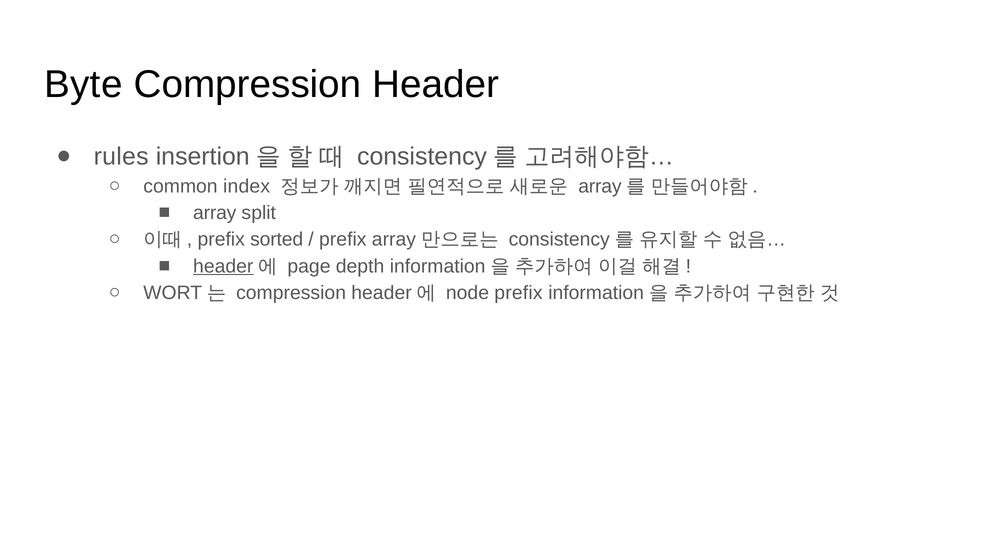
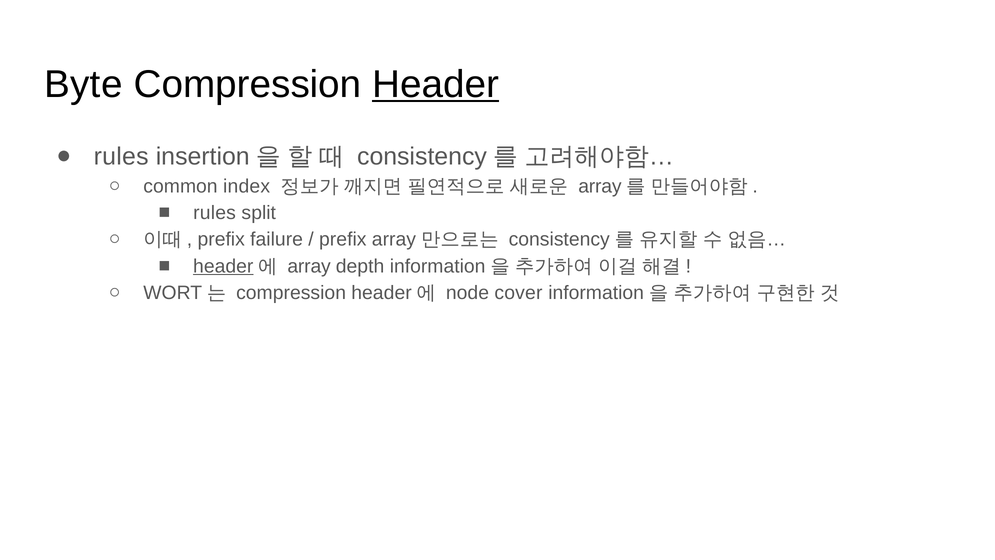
Header underline: none -> present (436, 84)
array: array -> rules (215, 213)
sorted: sorted -> failure (277, 239)
page: page -> array (309, 266)
node prefix: prefix -> cover (518, 293)
